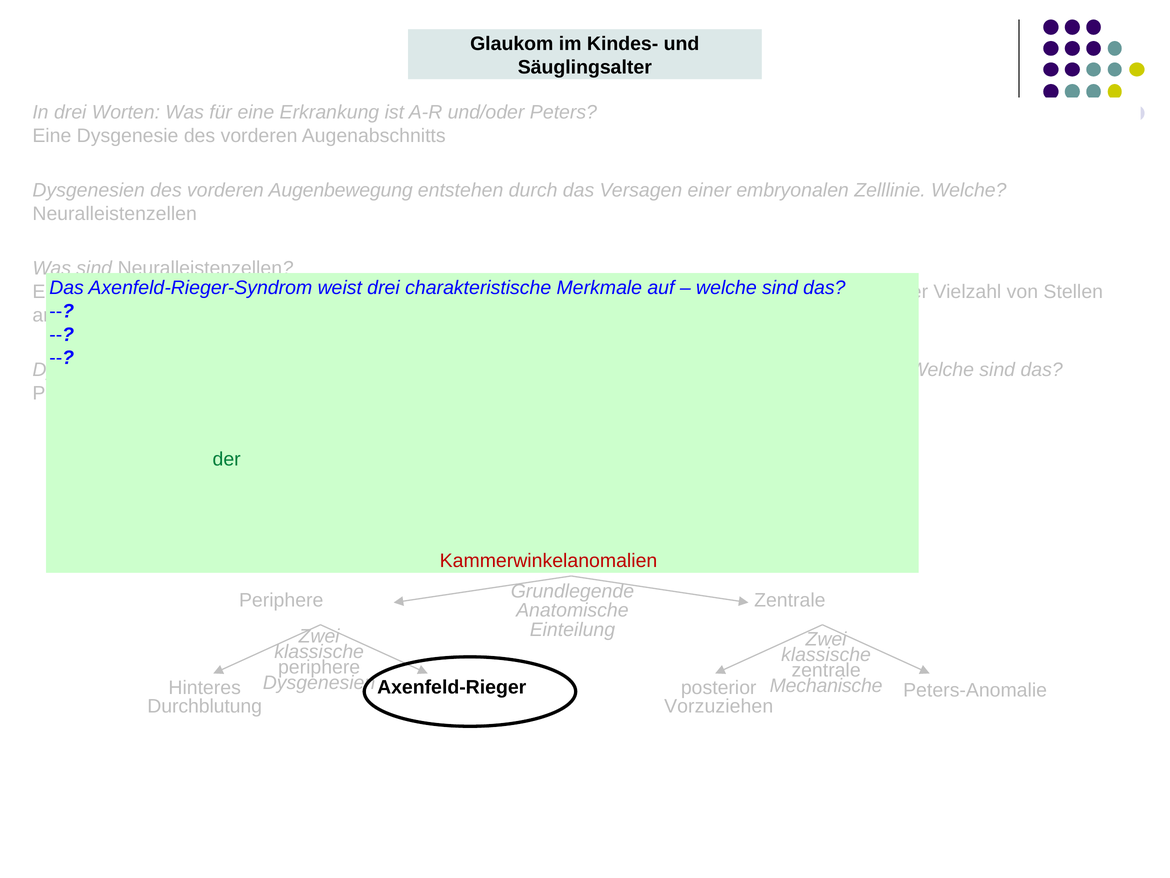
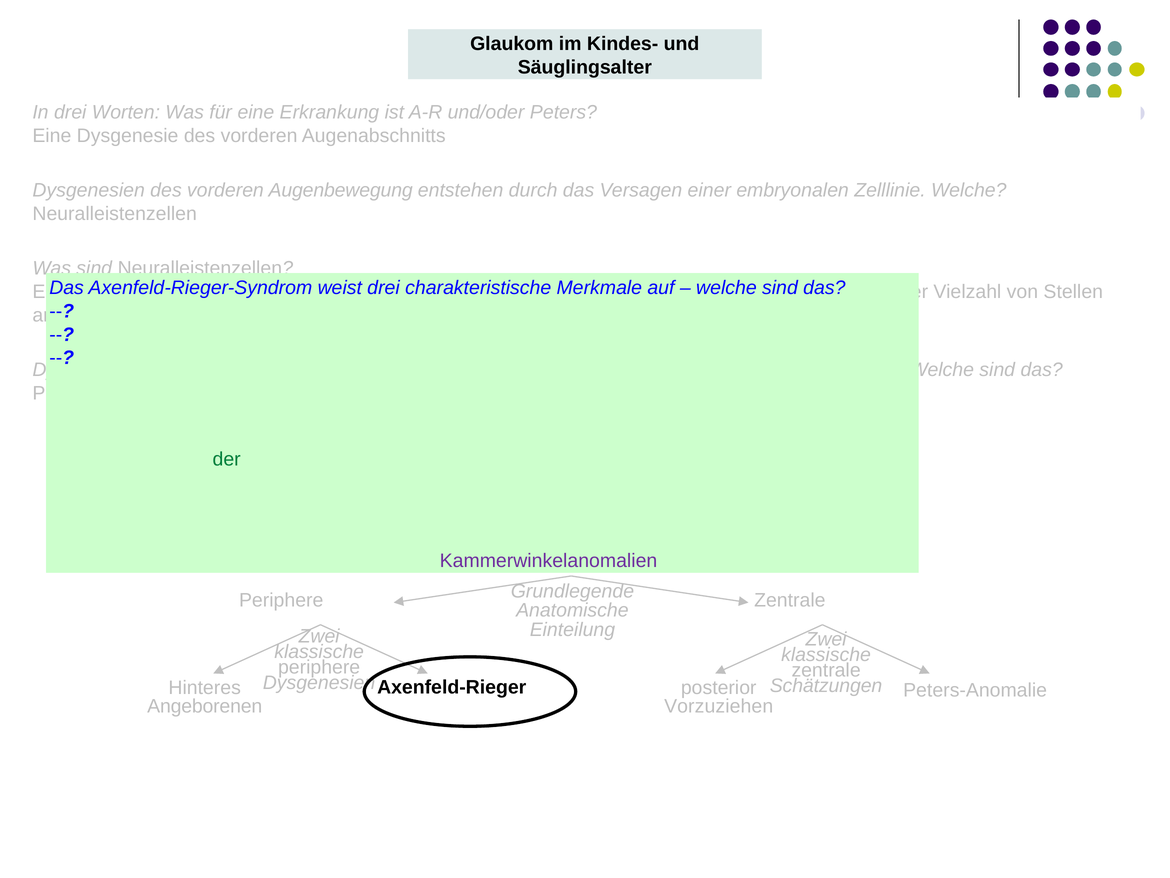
Kammerwinkelanomalien colour: red -> purple (549, 561)
Mechanische: Mechanische -> Schätzungen (826, 685)
Durchblutung: Durchblutung -> Angeborenen (205, 706)
